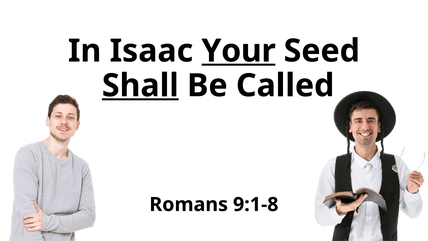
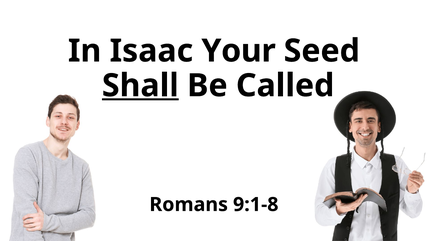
Your underline: present -> none (239, 51)
